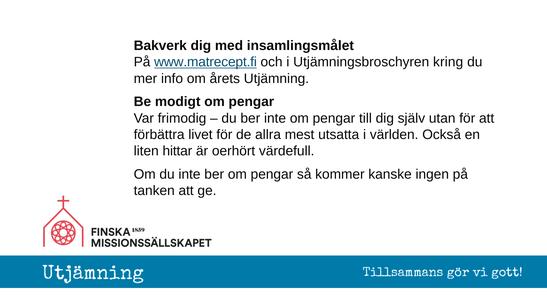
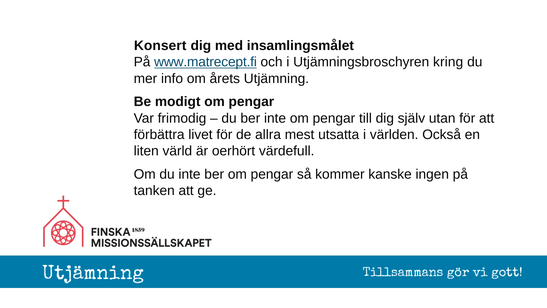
Bakverk: Bakverk -> Konsert (160, 46)
hittar: hittar -> värld (177, 151)
